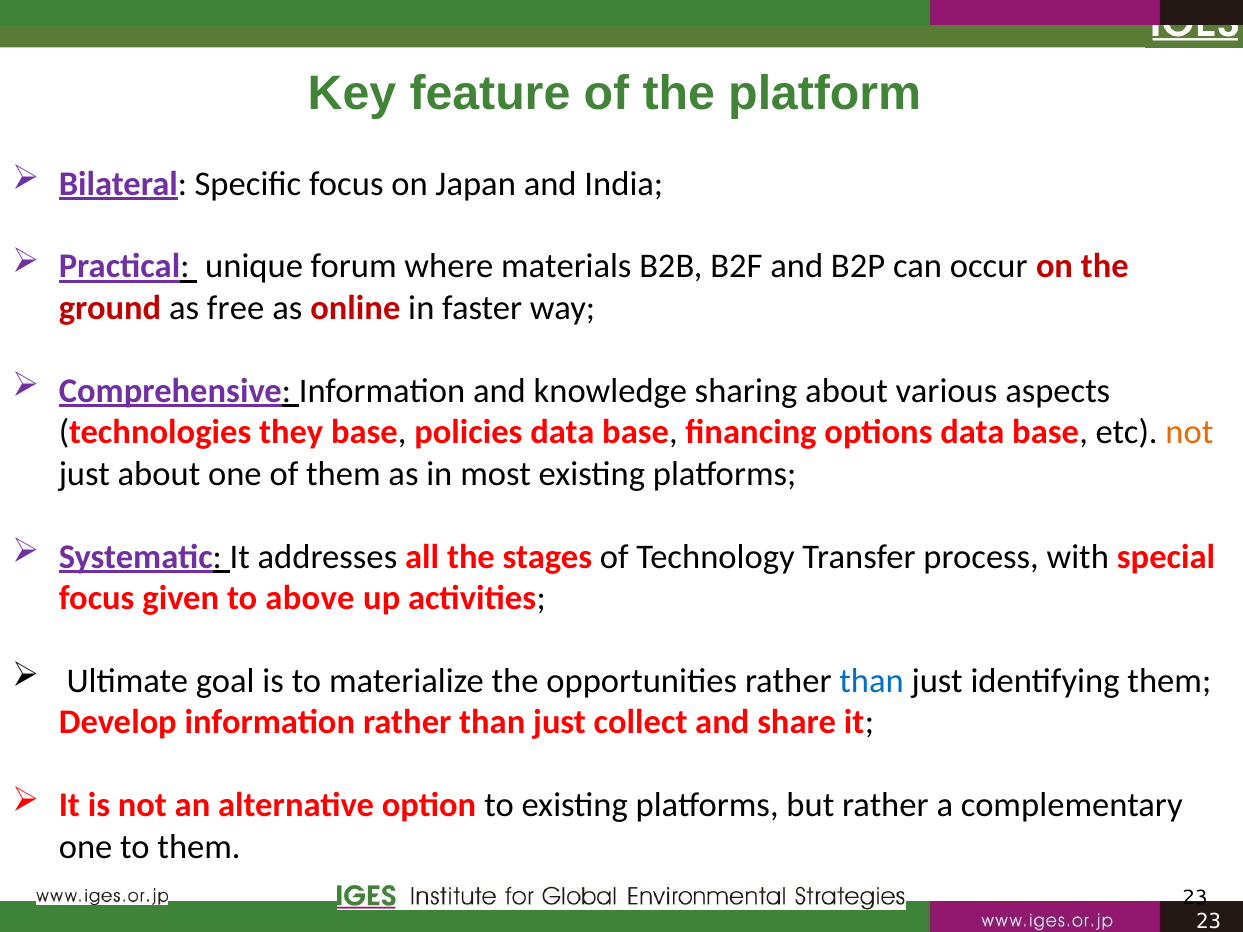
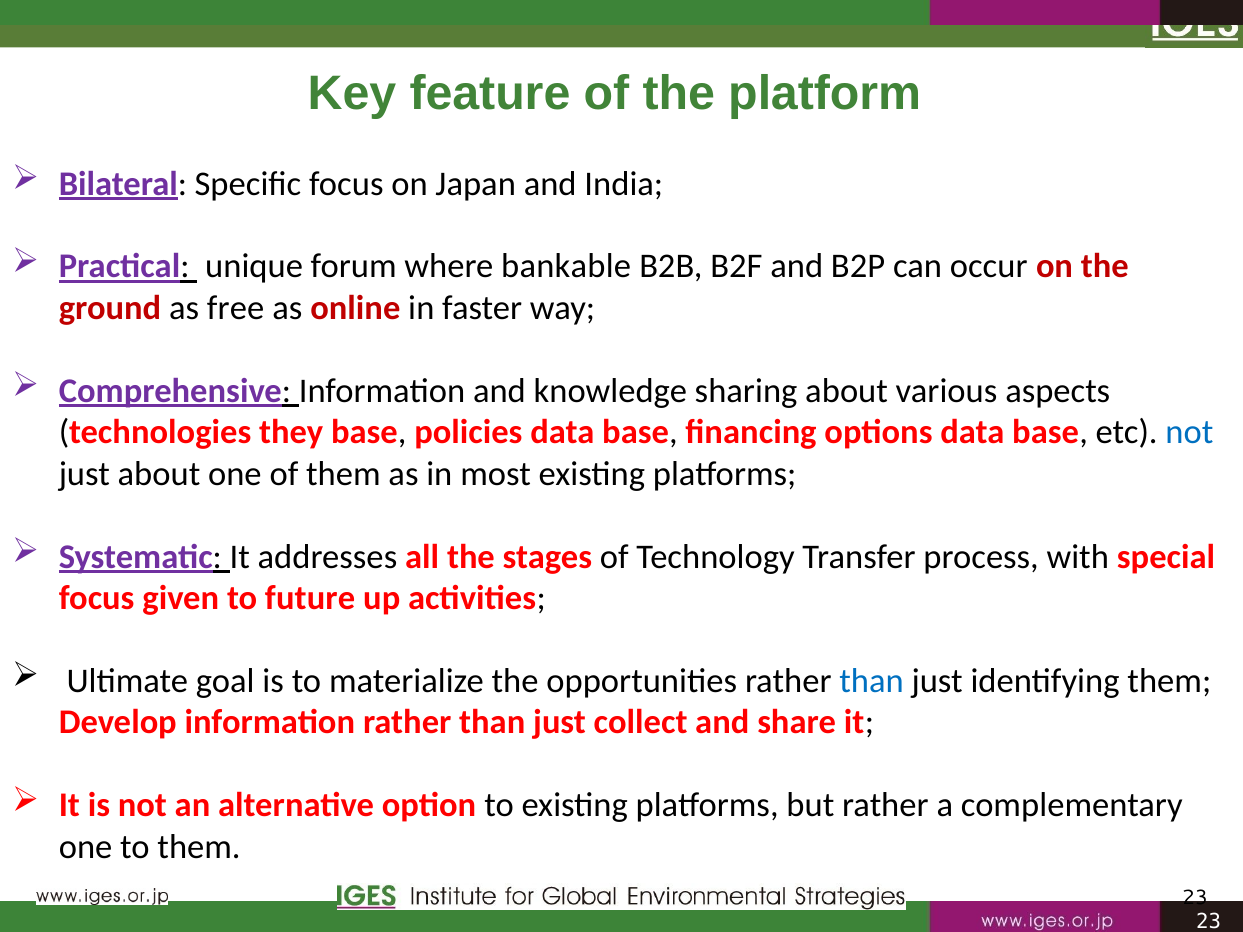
materials: materials -> bankable (566, 267)
not colour: orange -> blue (1189, 432)
above: above -> future (310, 598)
